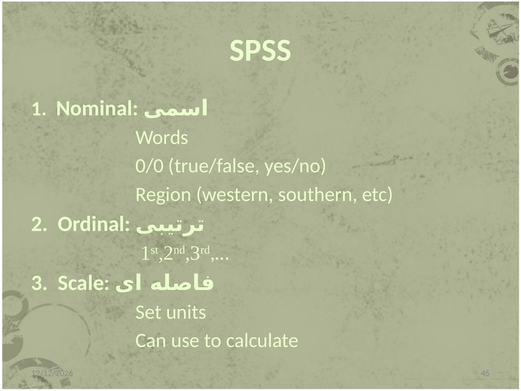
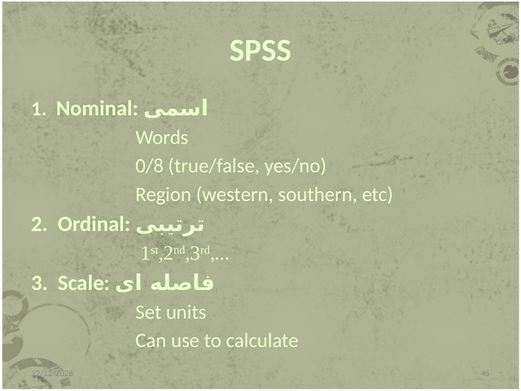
0/0: 0/0 -> 0/8 (150, 166)
